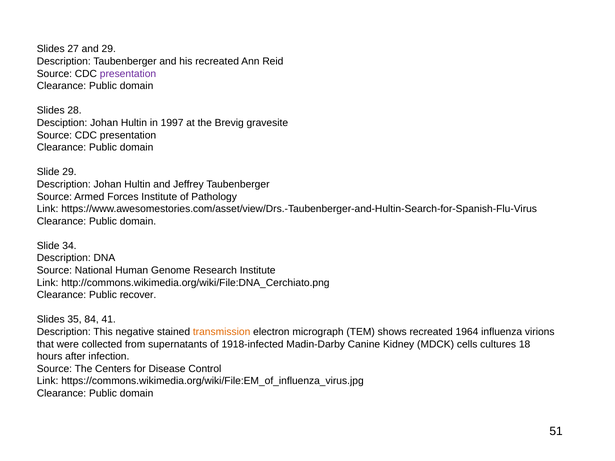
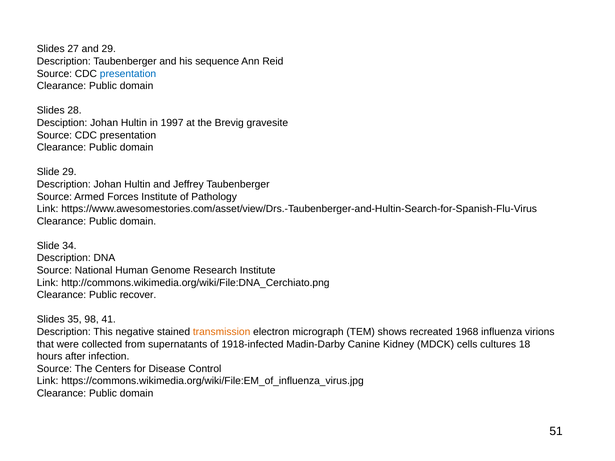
his recreated: recreated -> sequence (217, 61)
presentation colour: purple -> blue (128, 74)
84: 84 -> 98 (92, 320)
1964: 1964 -> 1968 (467, 332)
